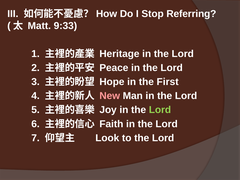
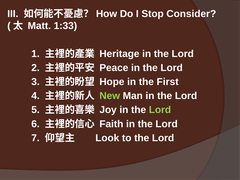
Referring: Referring -> Consider (191, 14)
9:33: 9:33 -> 1:33 (65, 26)
New colour: pink -> light green (110, 96)
